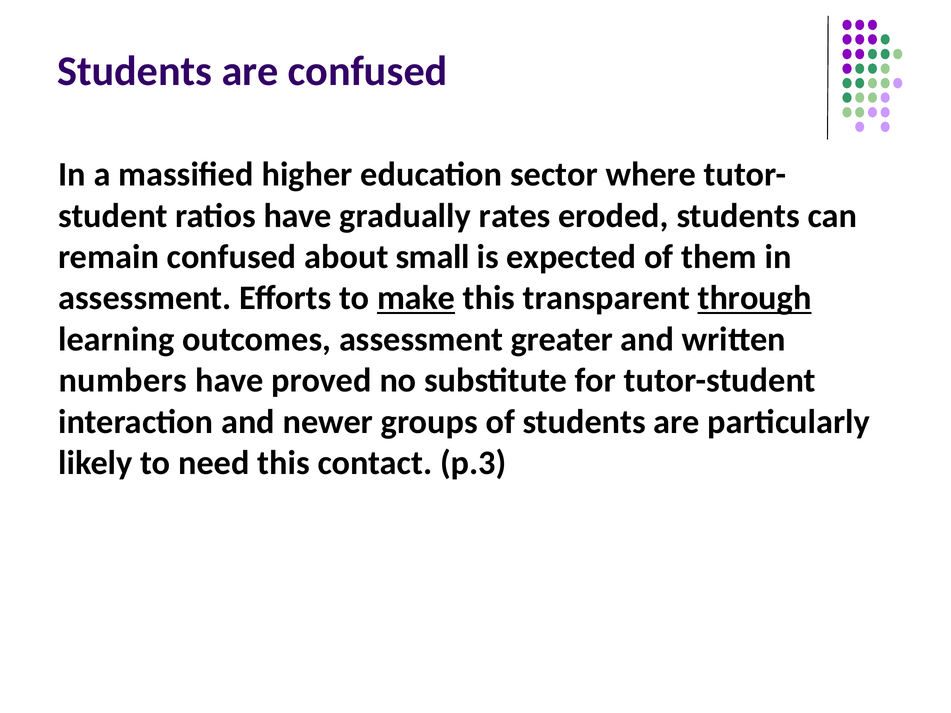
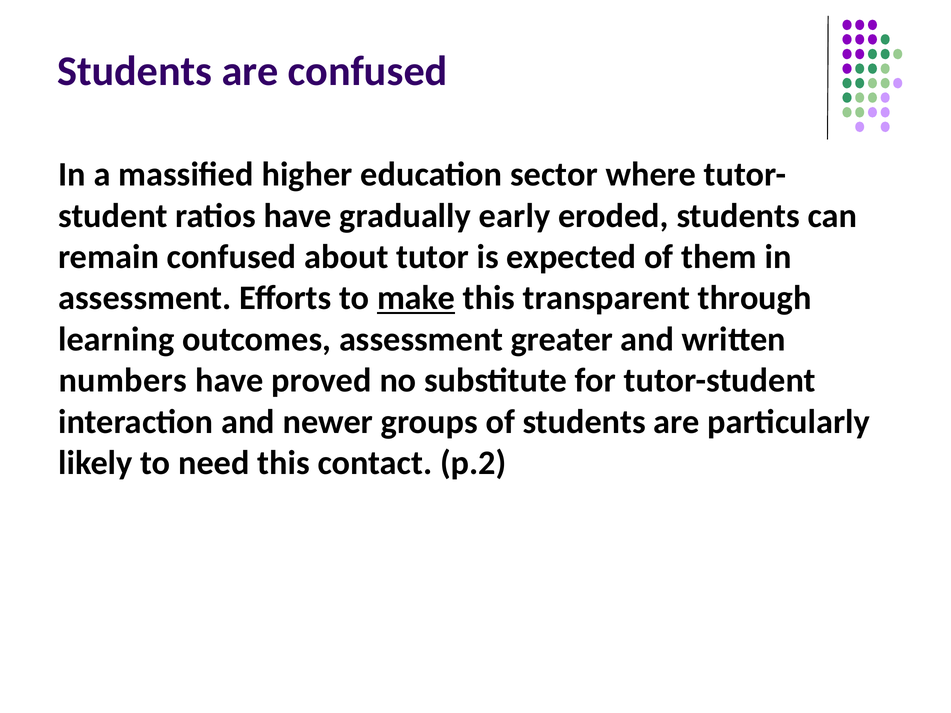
rates: rates -> early (515, 216)
small: small -> tutor (432, 257)
through underline: present -> none (755, 298)
p.3: p.3 -> p.2 (473, 463)
